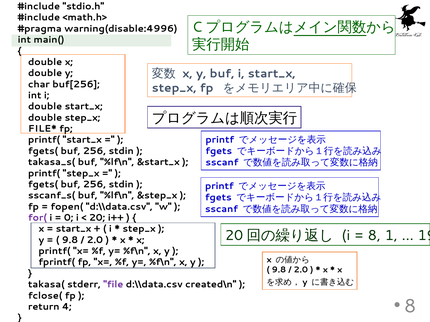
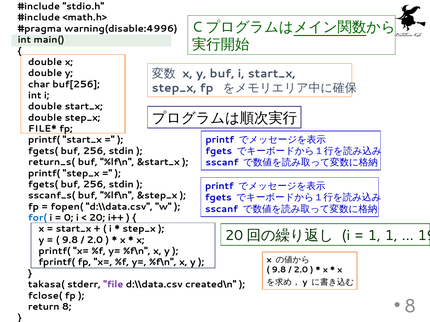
takasa_s(: takasa_s( -> return_s( (52, 162)
for( colour: purple -> blue (37, 218)
8: 8 -> 1 (374, 236)
4: 4 -> 8 (67, 307)
